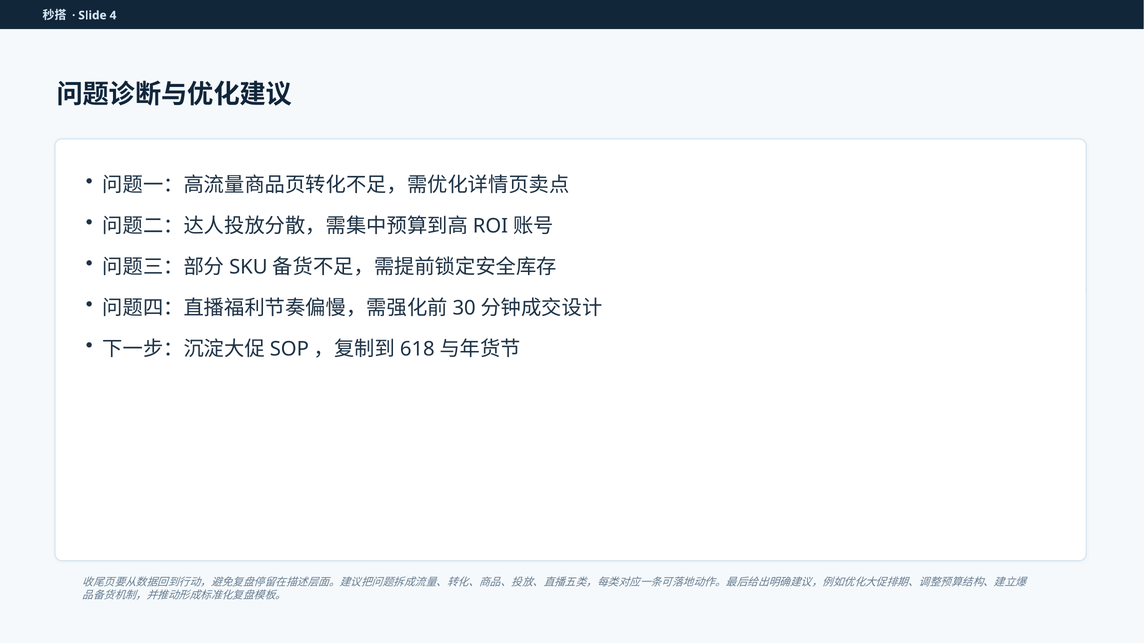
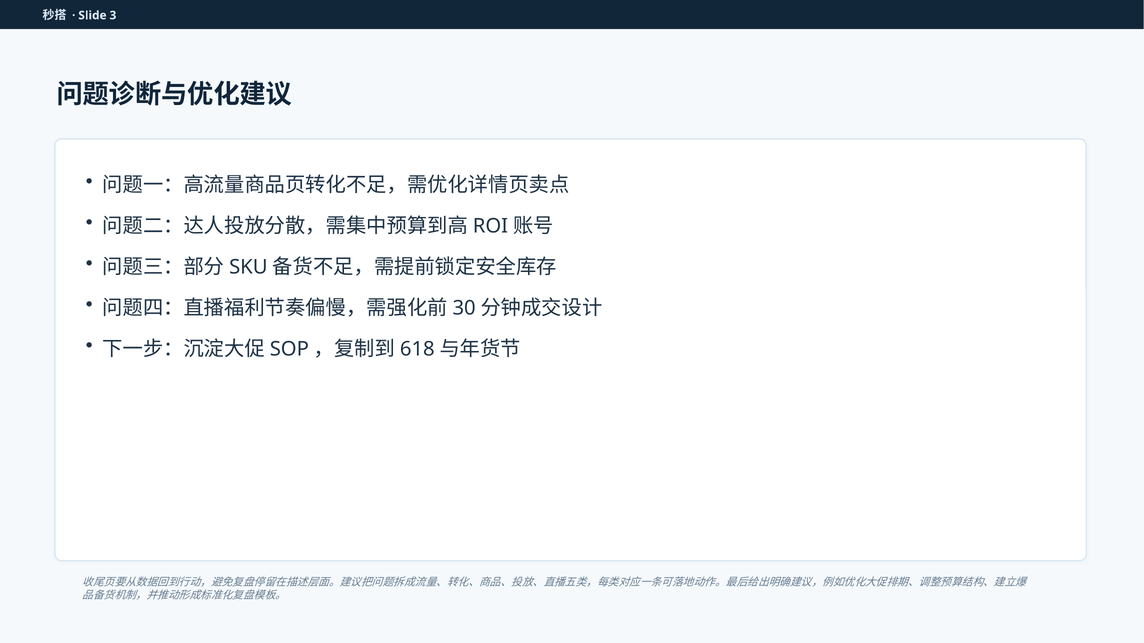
4: 4 -> 3 (113, 15)
